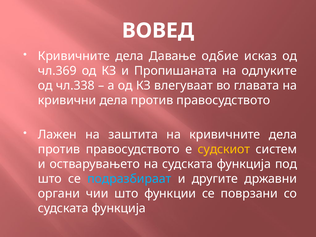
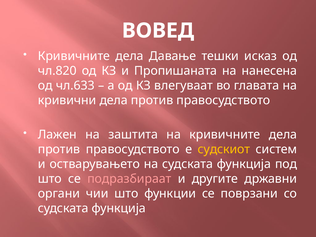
одбие: одбие -> тешки (220, 56)
чл.369: чл.369 -> чл.820 (57, 71)
одлуките: одлуките -> нанесена (269, 71)
чл.338: чл.338 -> чл.633 (75, 86)
подразбираат colour: light blue -> pink (129, 179)
